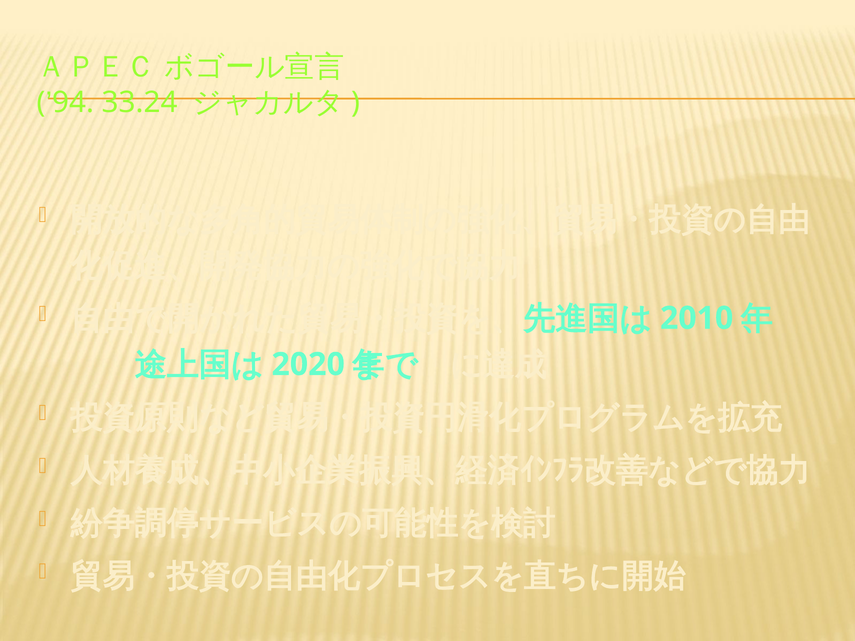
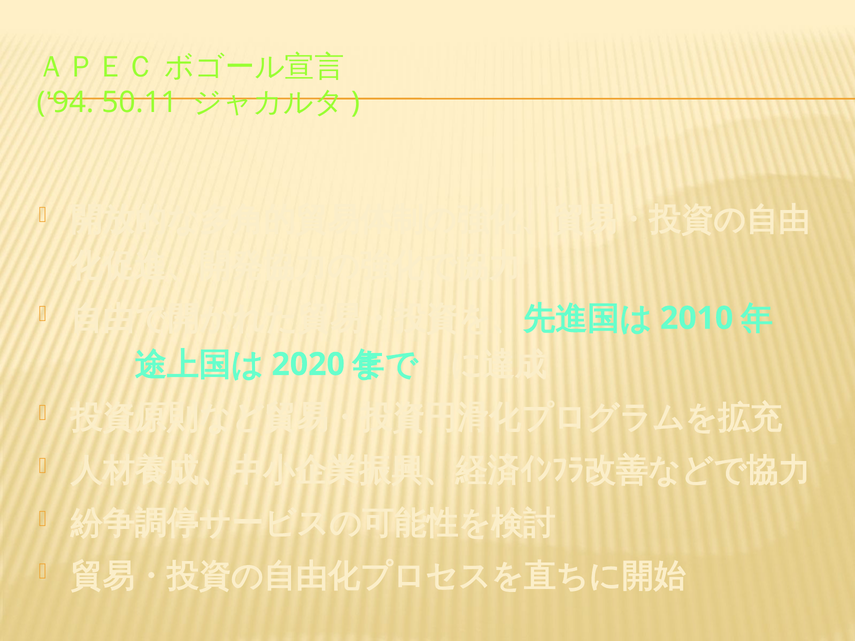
33.24: 33.24 -> 50.11 (140, 102)
